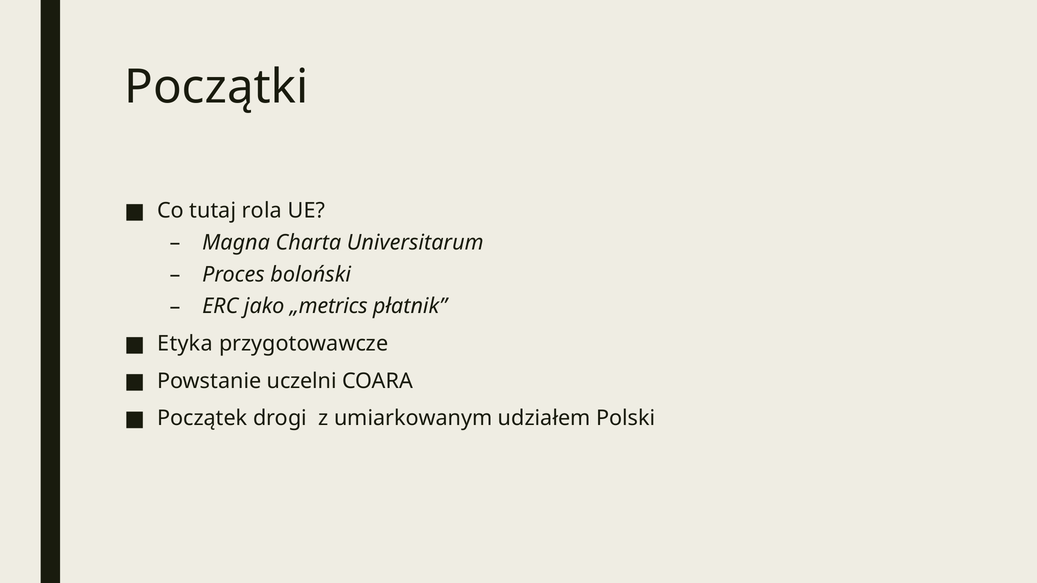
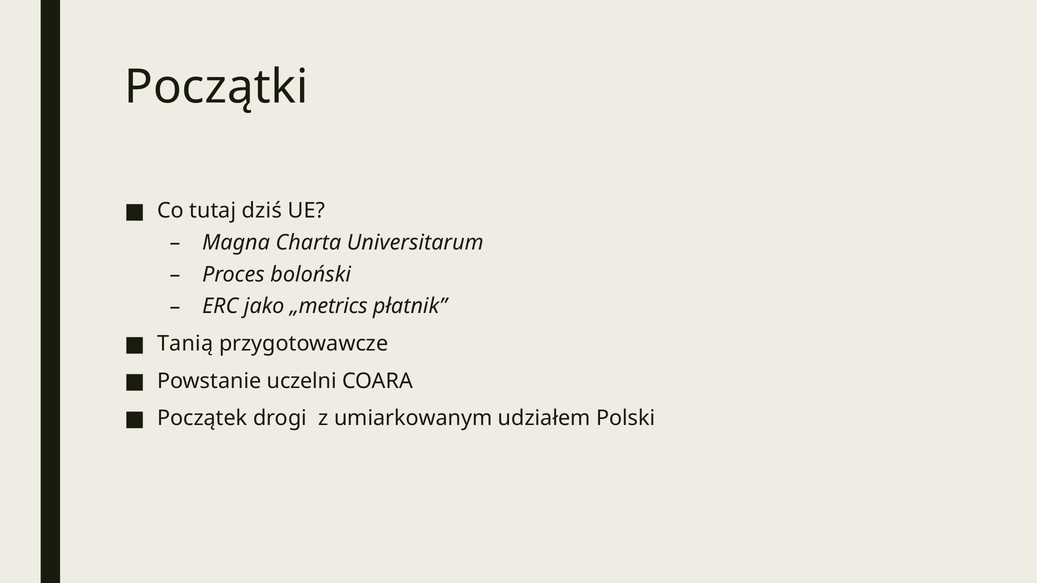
rola: rola -> dziś (262, 211)
Etyka: Etyka -> Tanią (185, 344)
